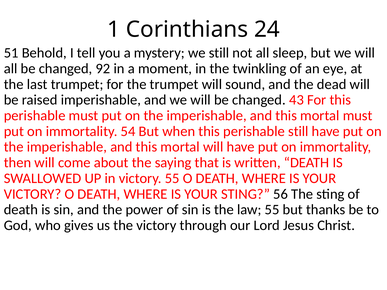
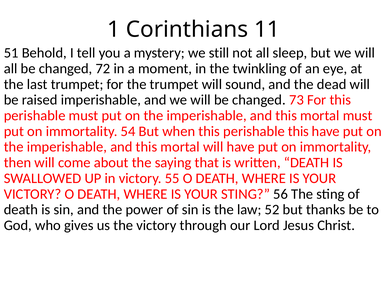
24: 24 -> 11 (267, 29)
92: 92 -> 72 (103, 69)
43: 43 -> 73 (297, 100)
perishable still: still -> this (298, 131)
law 55: 55 -> 52 (272, 210)
